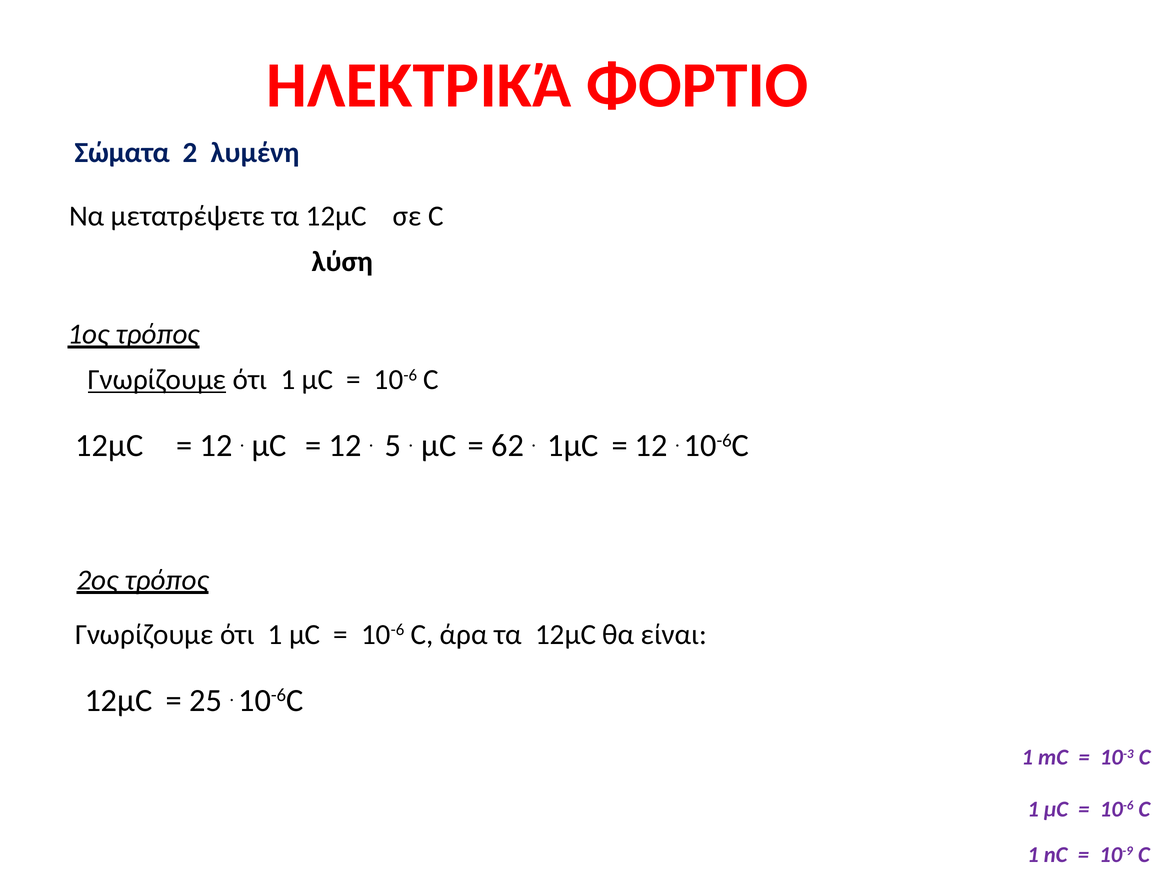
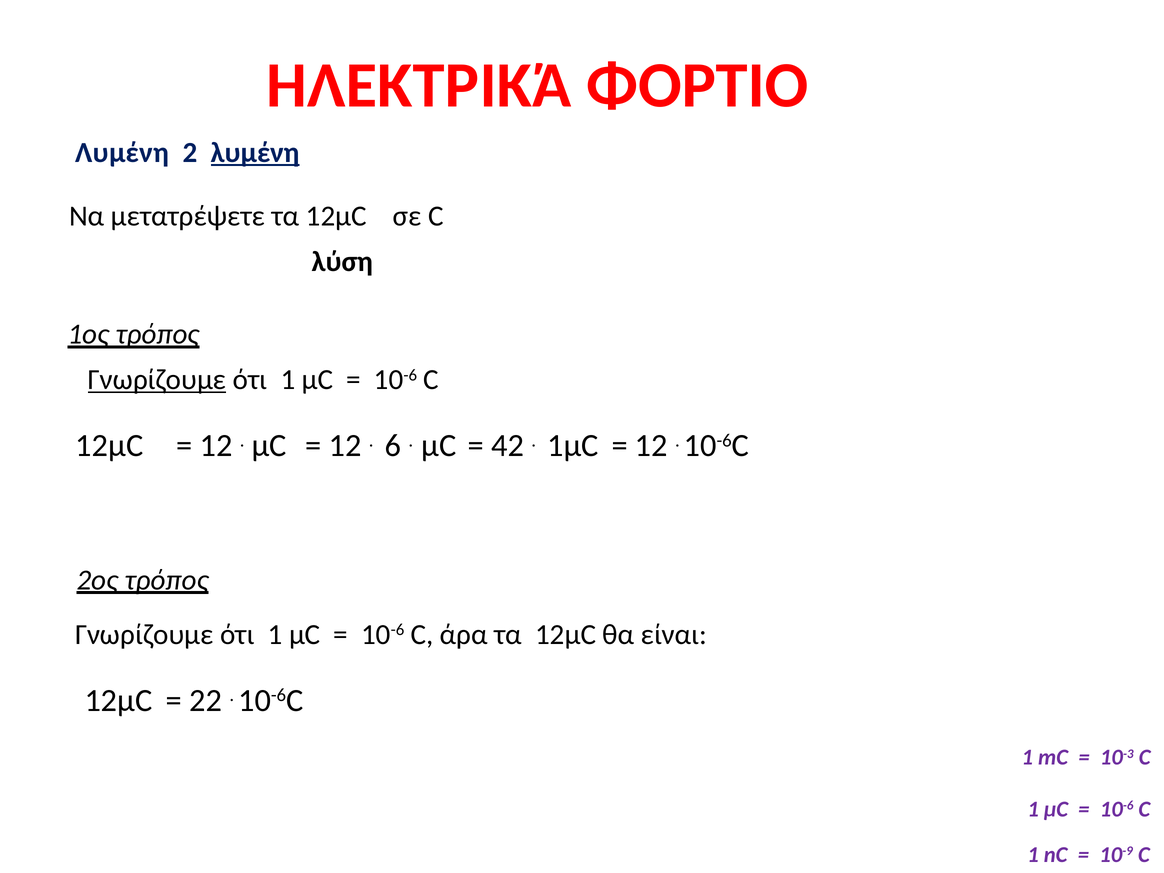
Σώματα: Σώματα -> Λυμένη (122, 152)
λυμένη underline: none -> present (255, 152)
5: 5 -> 6 (393, 446)
62: 62 -> 42 (508, 446)
25: 25 -> 22 (206, 700)
